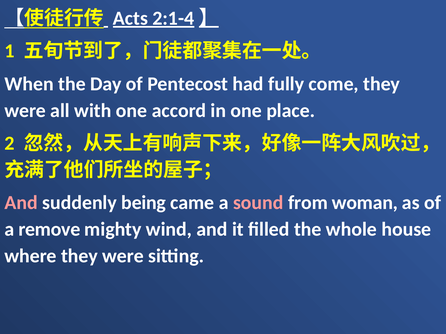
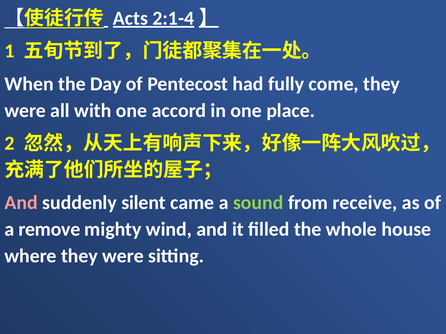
being: being -> silent (144, 203)
sound colour: pink -> light green (258, 203)
woman: woman -> receive (365, 203)
